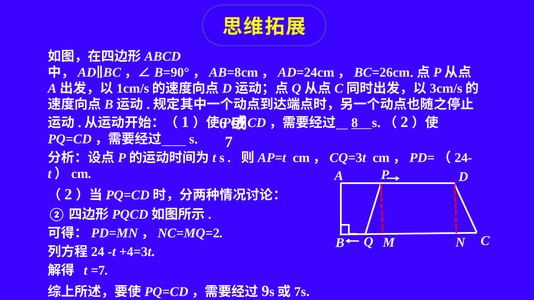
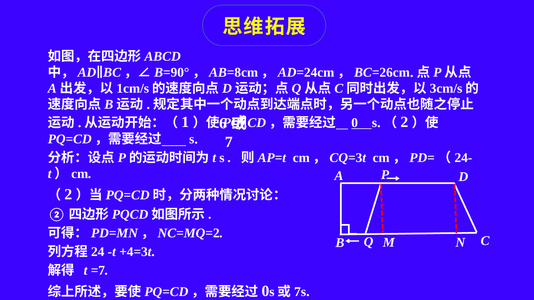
8: 8 -> 0 (355, 123)
9: 9 -> 0 (265, 291)
